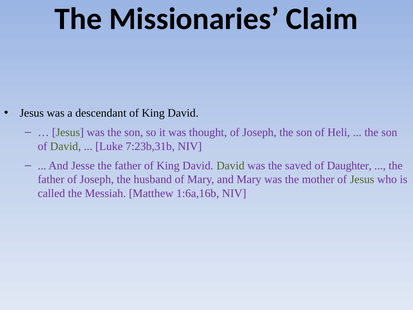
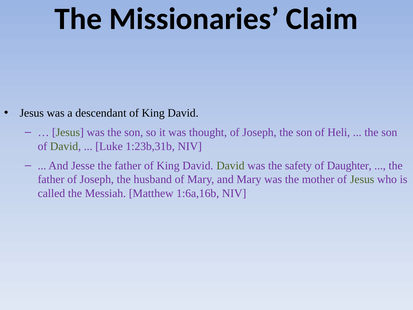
7:23b,31b: 7:23b,31b -> 1:23b,31b (150, 146)
saved: saved -> safety (298, 166)
